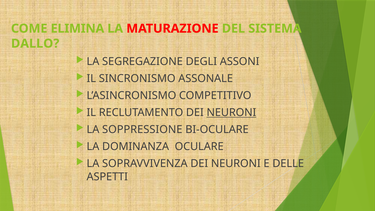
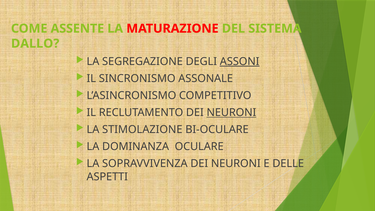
ELIMINA: ELIMINA -> ASSENTE (77, 29)
ASSONI underline: none -> present (240, 61)
SOPPRESSIONE: SOPPRESSIONE -> STIMOLAZIONE (142, 129)
